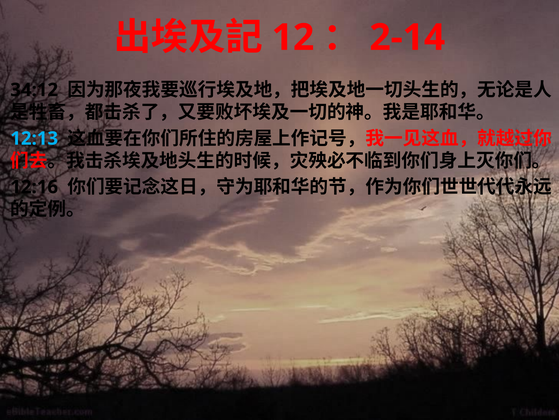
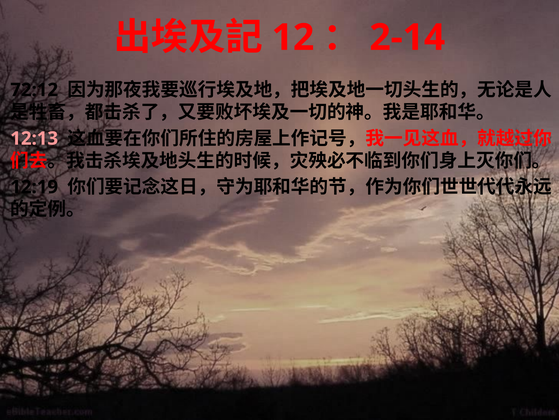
34:12: 34:12 -> 72:12 (34, 90)
12:13 colour: light blue -> pink (34, 138)
12:16: 12:16 -> 12:19 (34, 187)
